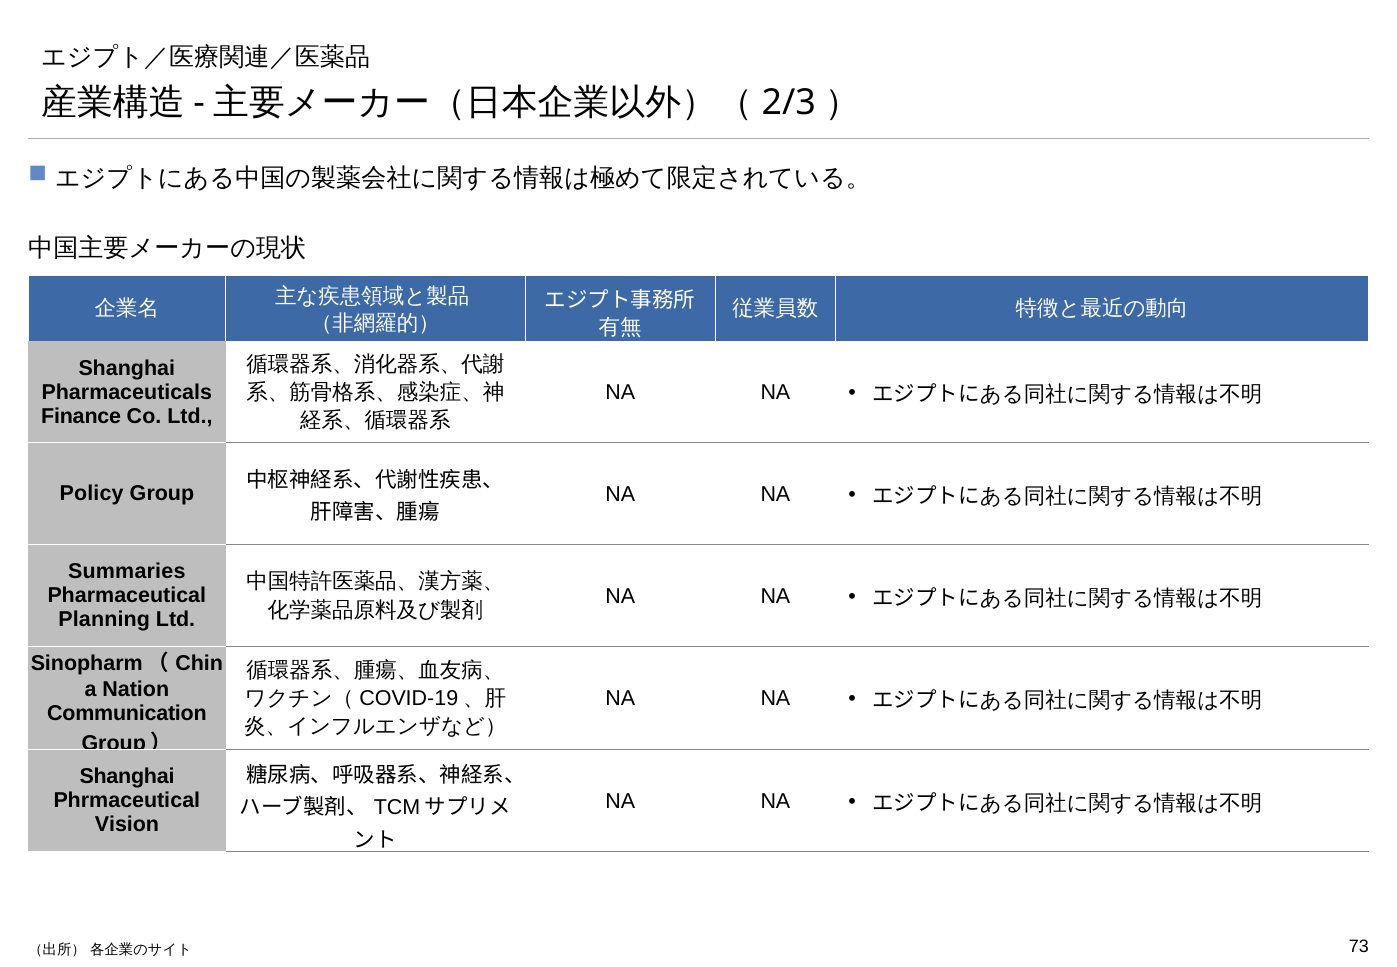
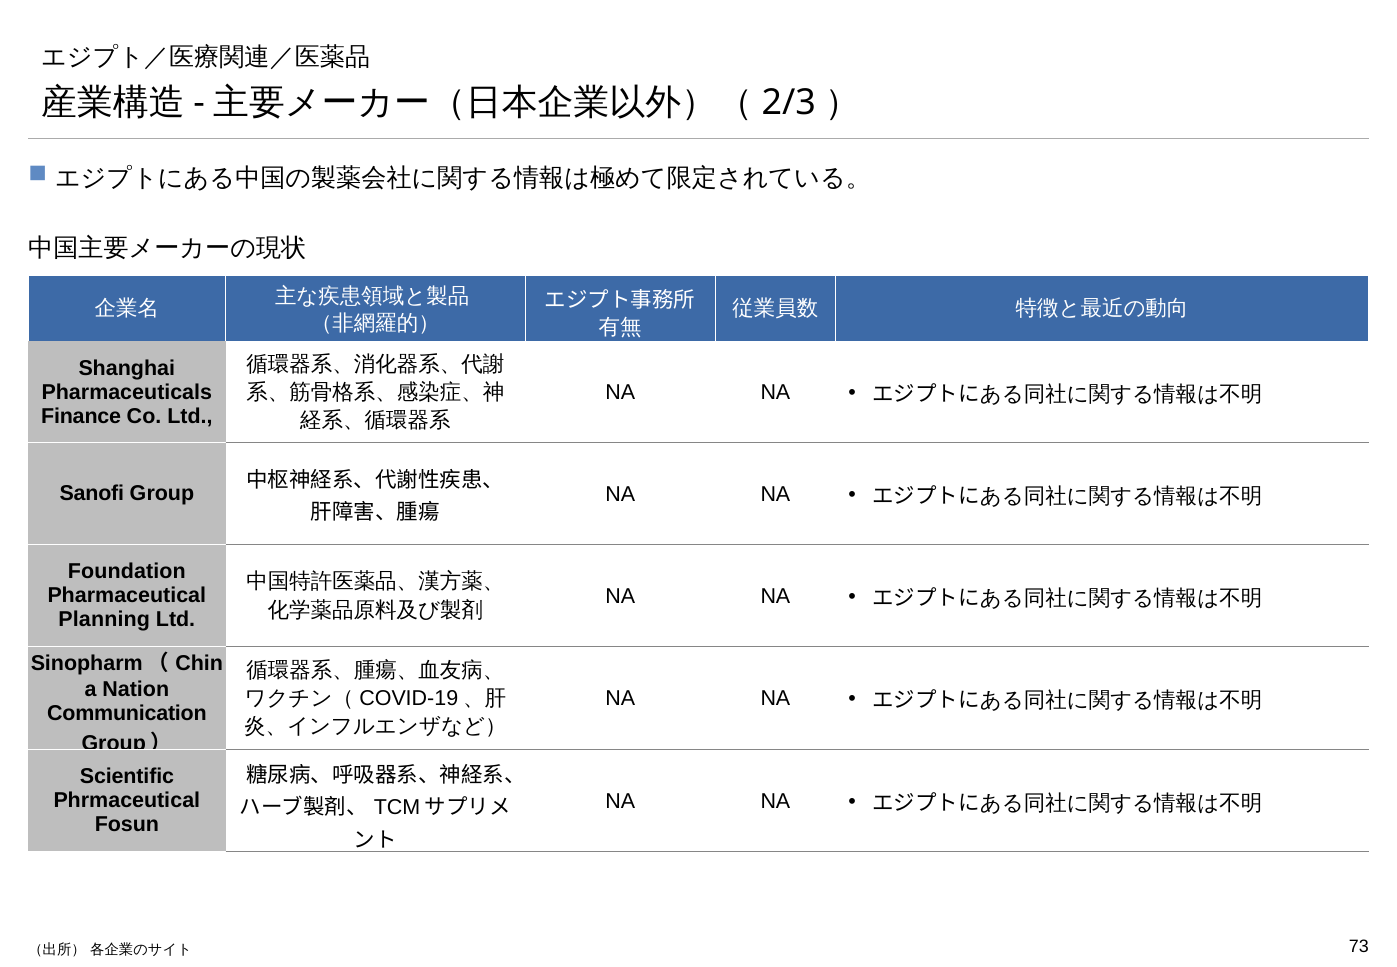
Policy: Policy -> Sanofi (92, 494)
Summaries: Summaries -> Foundation (127, 572)
Shanghai: Shanghai -> Scientific (127, 777)
Vision: Vision -> Fosun (127, 825)
